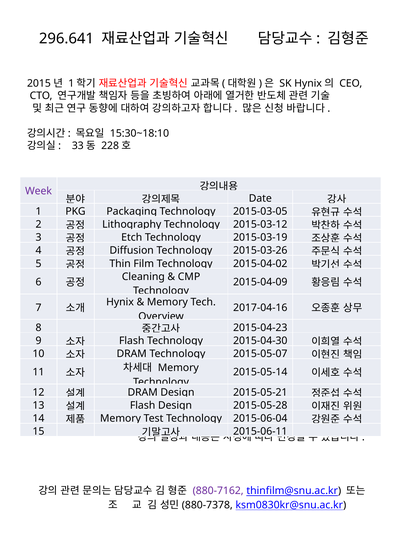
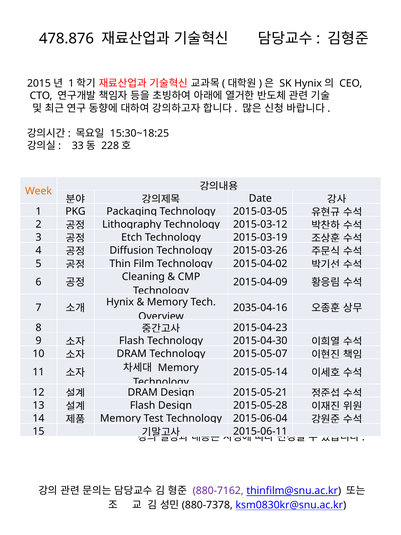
296.641: 296.641 -> 478.876 (66, 39)
15:30~18:10: 15:30~18:10 -> 15:30~18:25 (139, 133)
Week colour: purple -> orange (39, 191)
2017-04-16: 2017-04-16 -> 2035-04-16 (260, 307)
